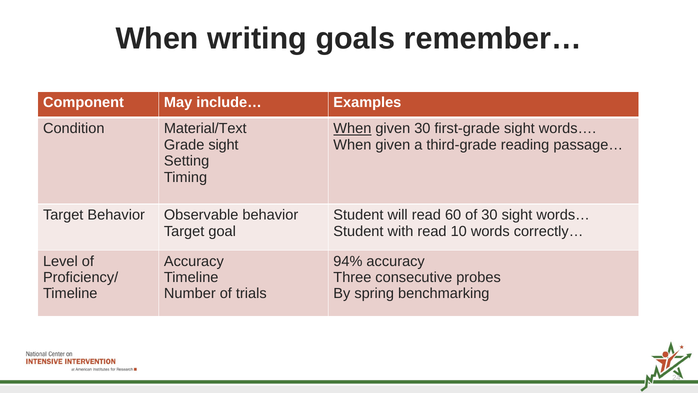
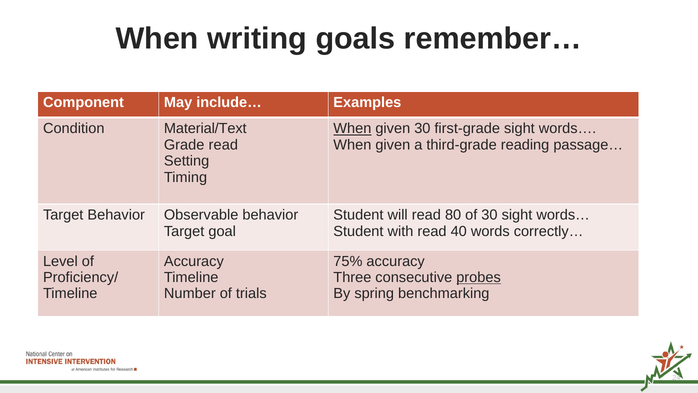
Grade sight: sight -> read (223, 145)
60: 60 -> 80 (453, 215)
10: 10 -> 40 (459, 231)
94%: 94% -> 75% (348, 261)
probes underline: none -> present (479, 277)
